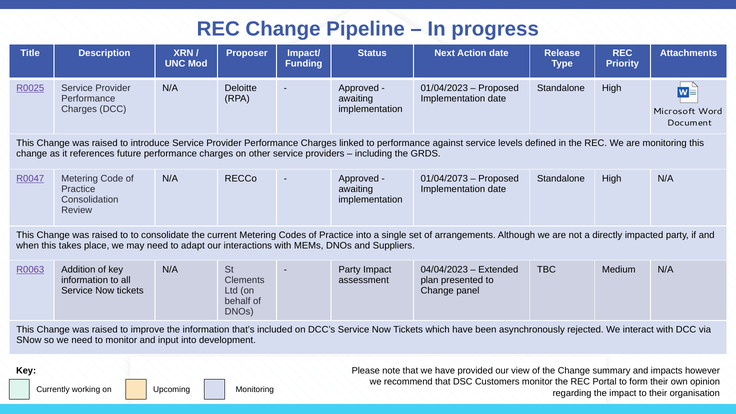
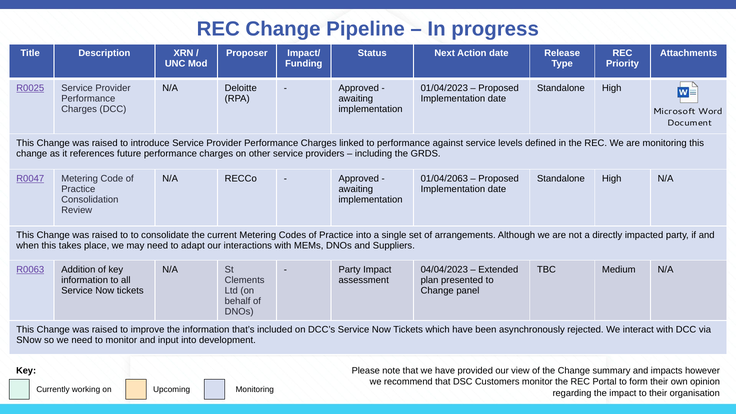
01/04/2073: 01/04/2073 -> 01/04/2063 (444, 178)
